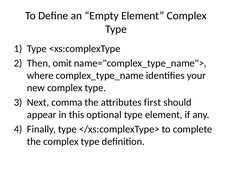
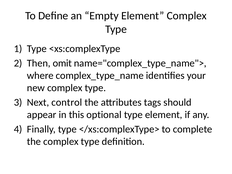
comma: comma -> control (67, 102)
first: first -> tags (153, 102)
